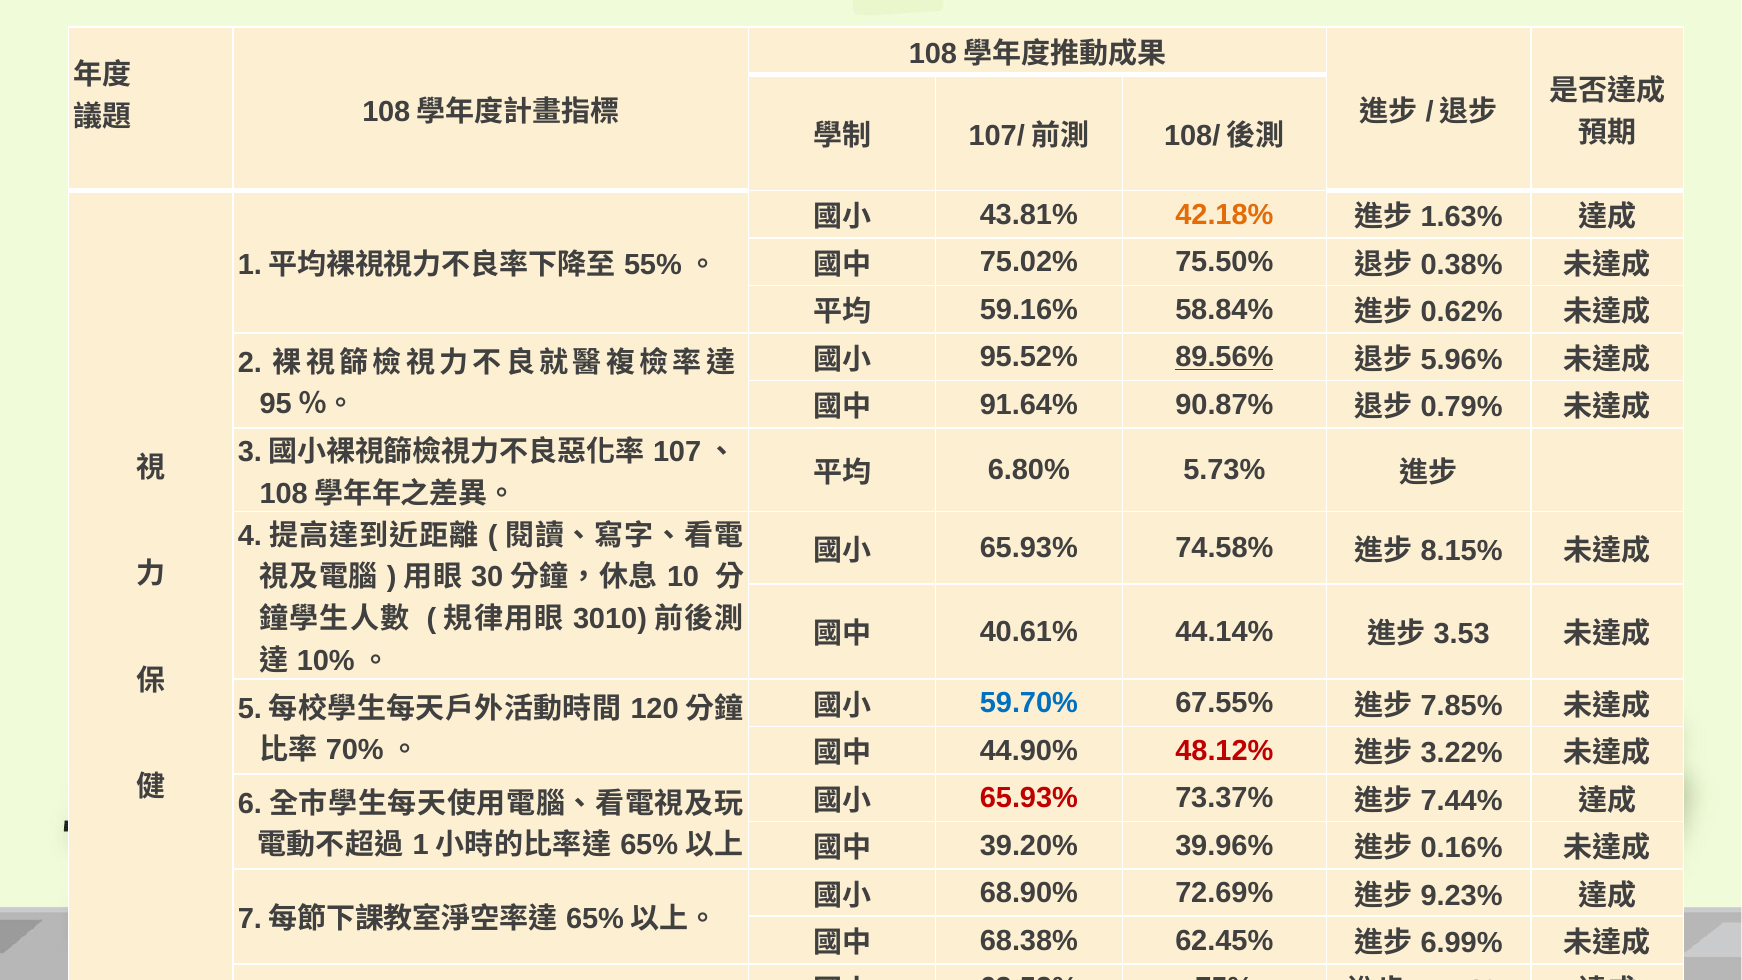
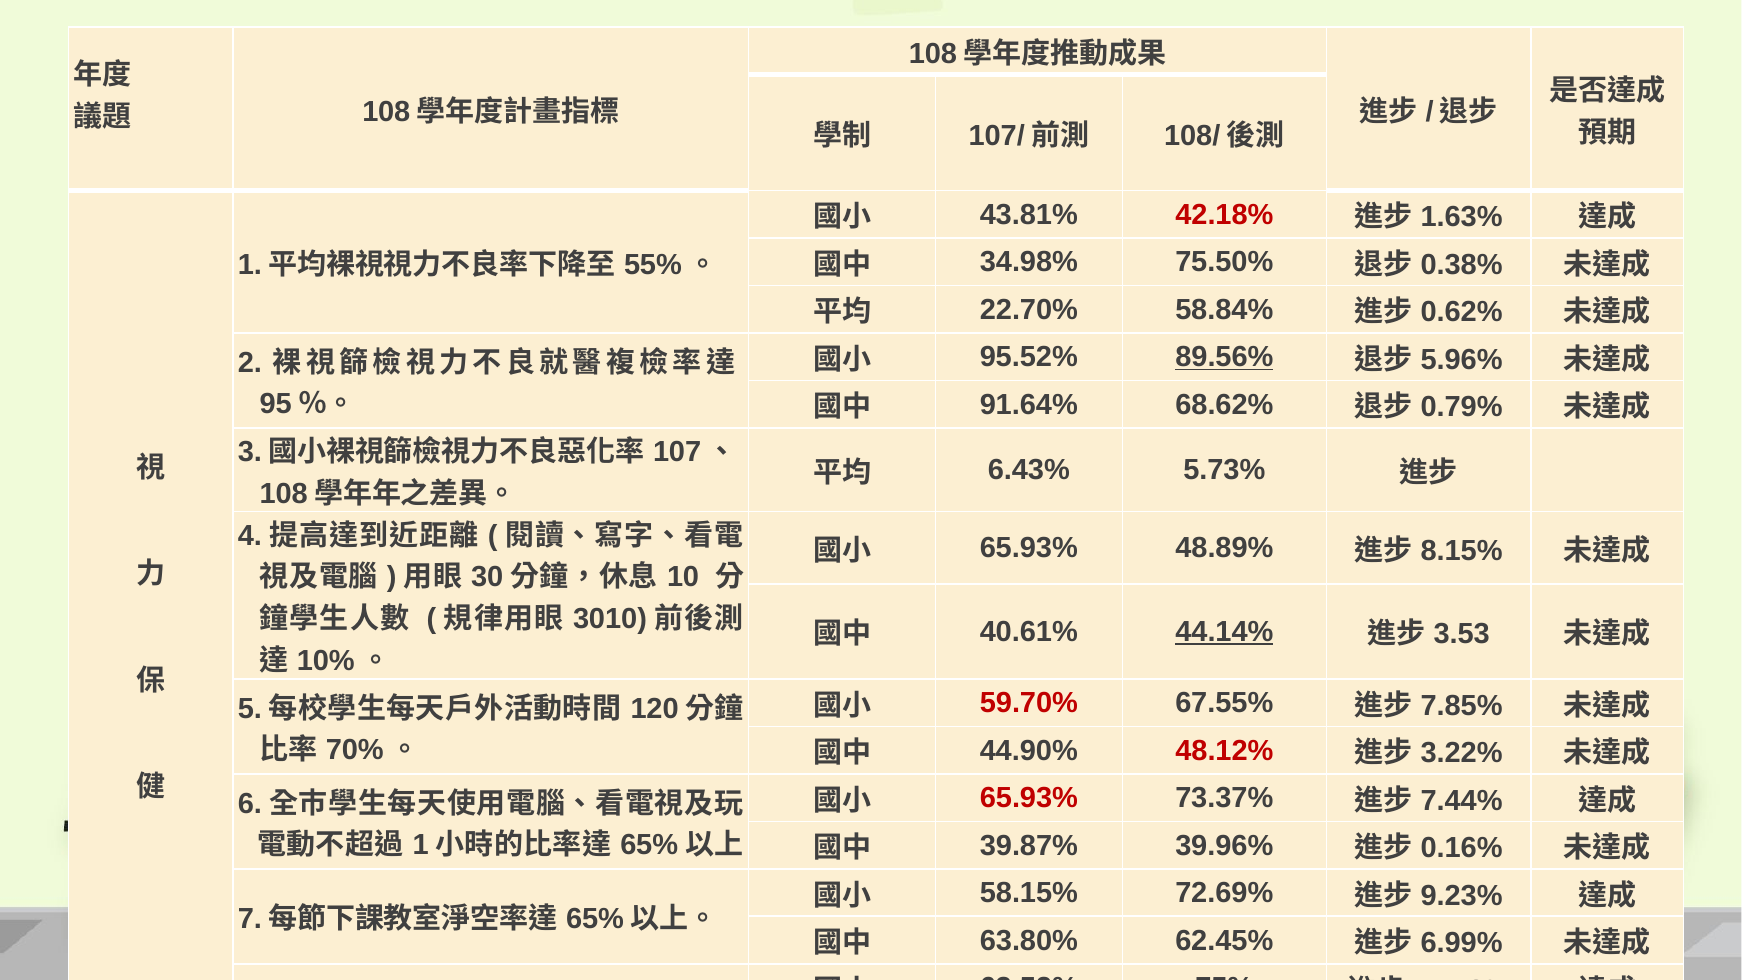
42.18% colour: orange -> red (1224, 215)
75.02%: 75.02% -> 34.98% (1029, 262)
59.16%: 59.16% -> 22.70% (1029, 309)
90.87%: 90.87% -> 68.62% (1224, 404)
6.80%: 6.80% -> 6.43% (1029, 470)
74.58%: 74.58% -> 48.89% (1224, 548)
44.14% underline: none -> present (1224, 632)
59.70% colour: blue -> red (1029, 703)
39.20%: 39.20% -> 39.87% (1029, 845)
68.90%: 68.90% -> 58.15% (1029, 893)
68.38%: 68.38% -> 63.80% (1029, 940)
